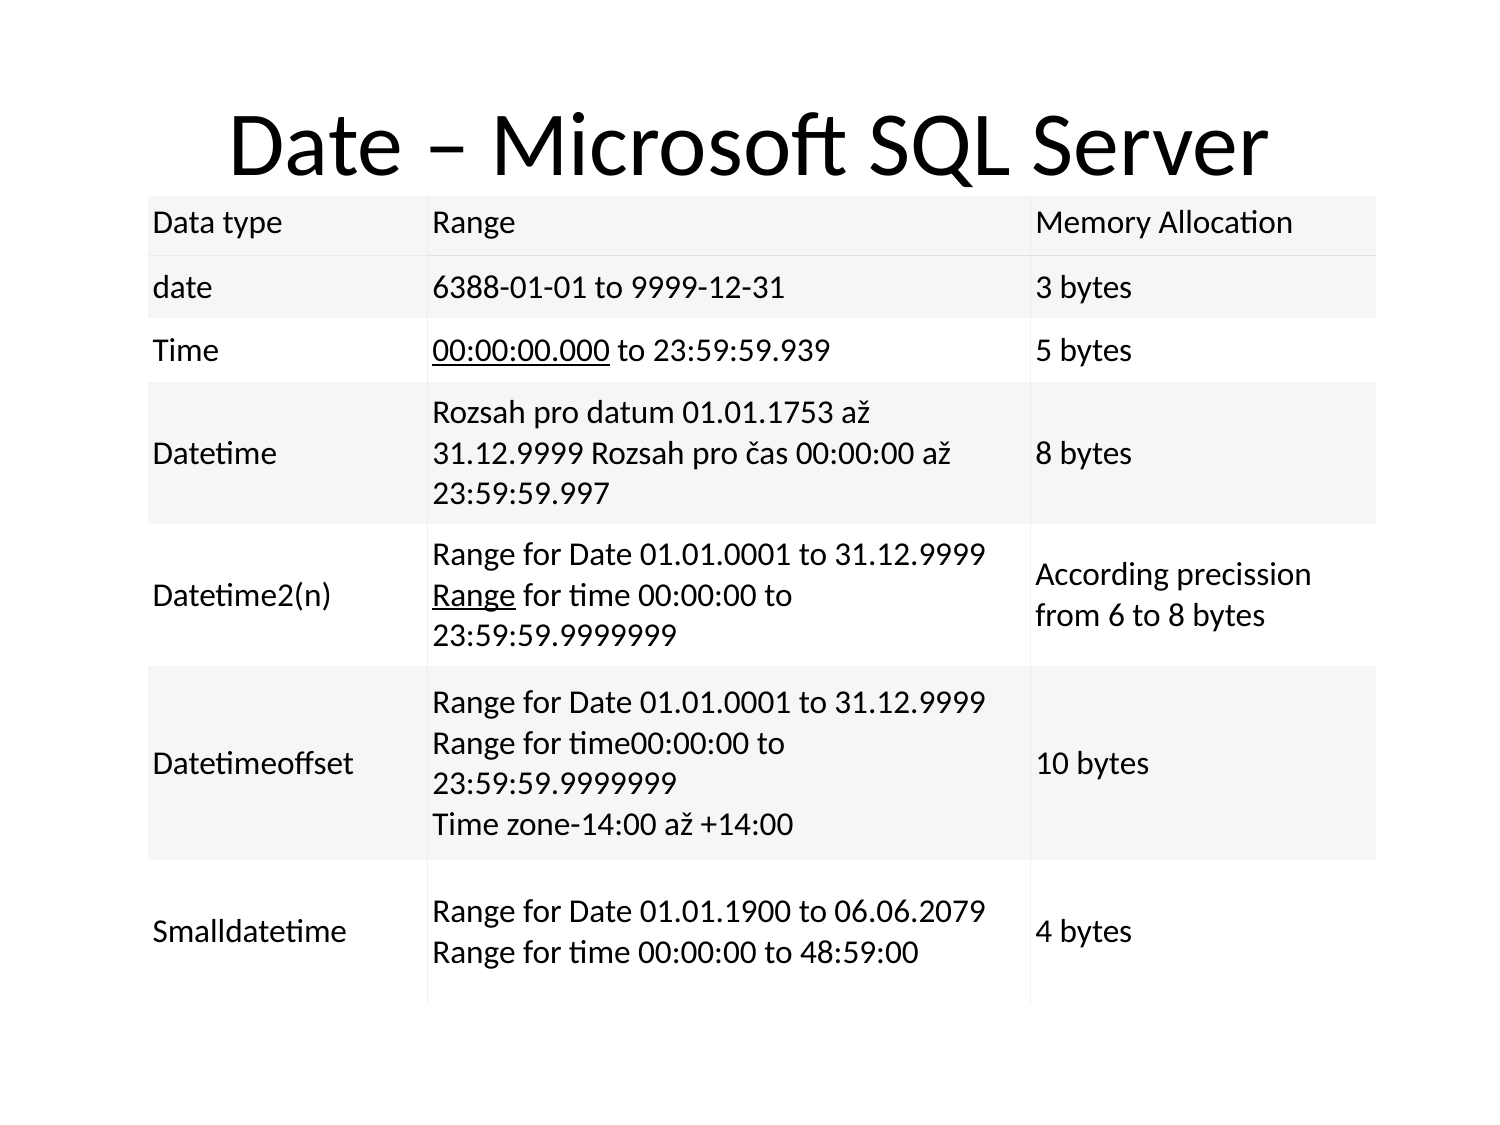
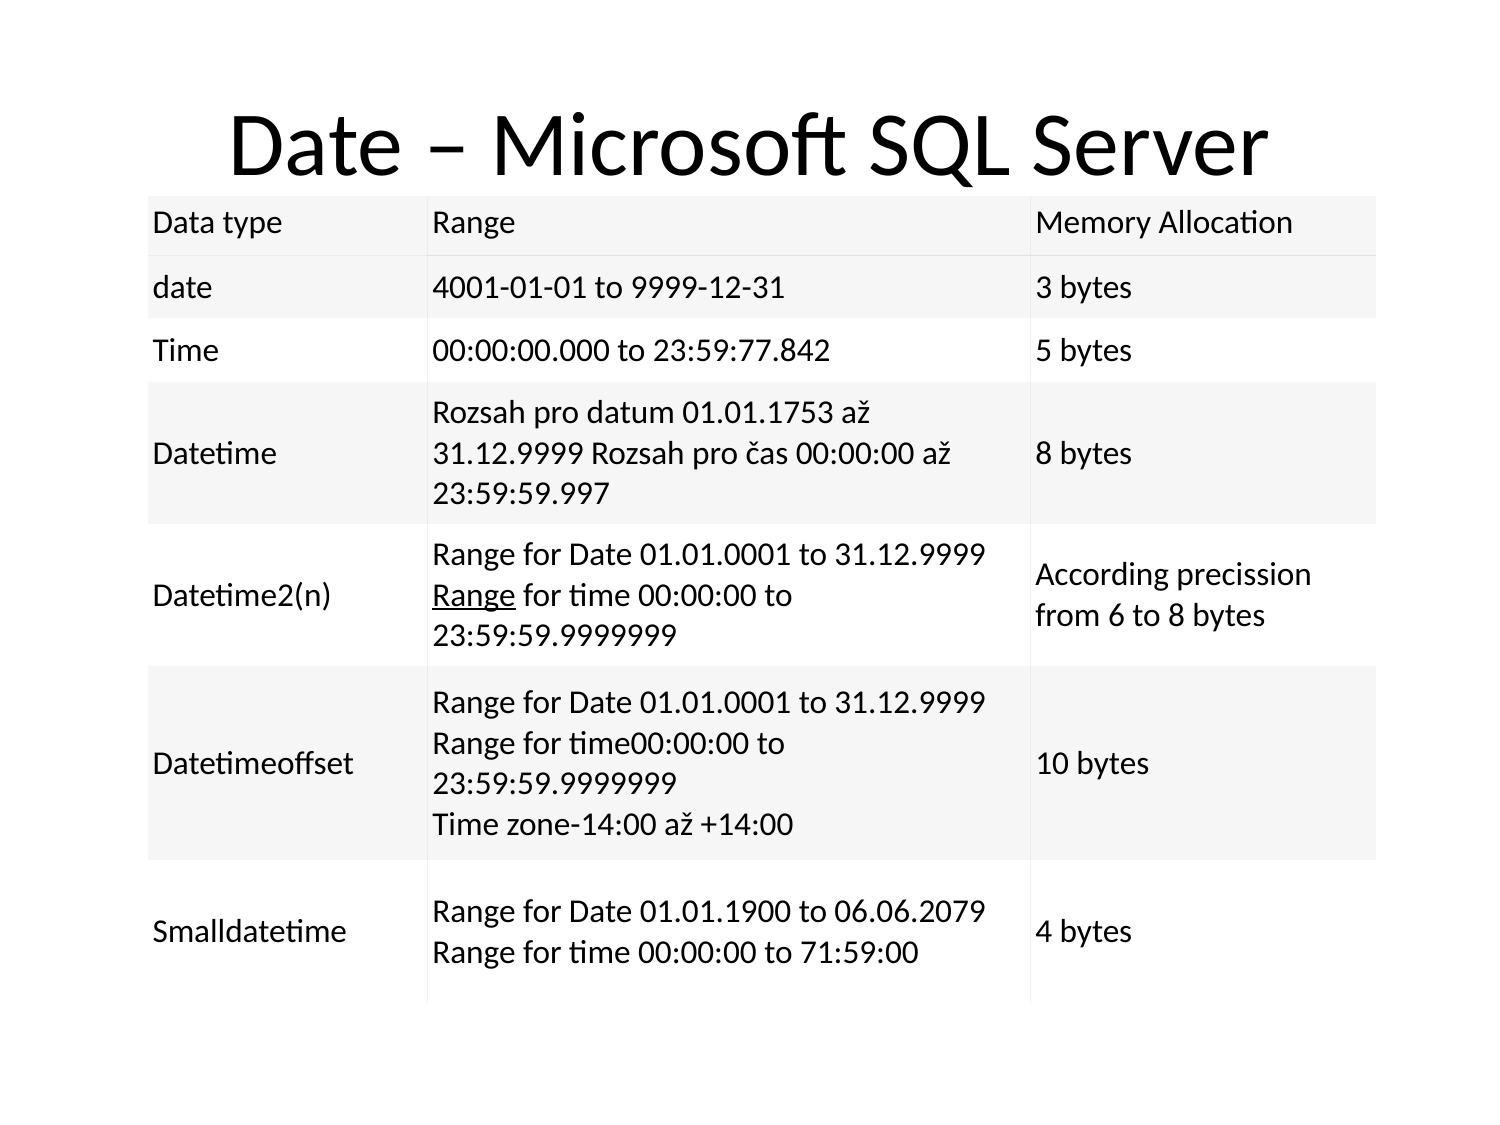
6388-01-01: 6388-01-01 -> 4001-01-01 (510, 287)
00:00:00.000 underline: present -> none (521, 350)
23:59:59.939: 23:59:59.939 -> 23:59:77.842 (742, 350)
48:59:00: 48:59:00 -> 71:59:00 (859, 952)
